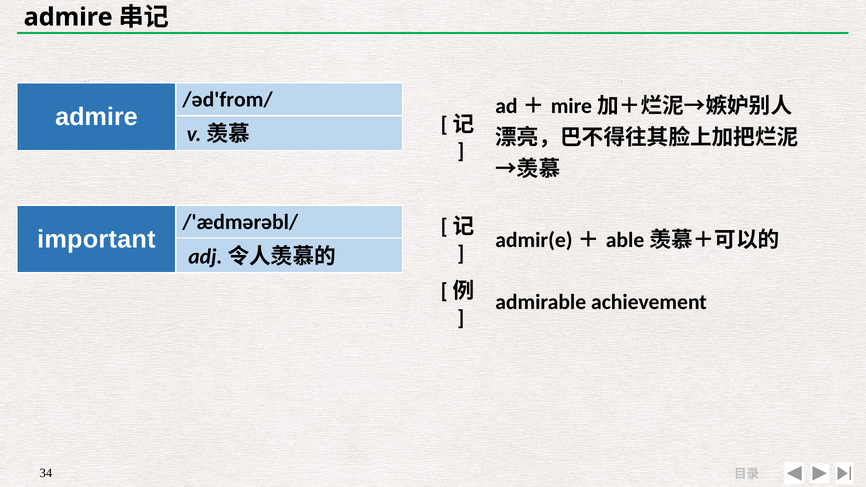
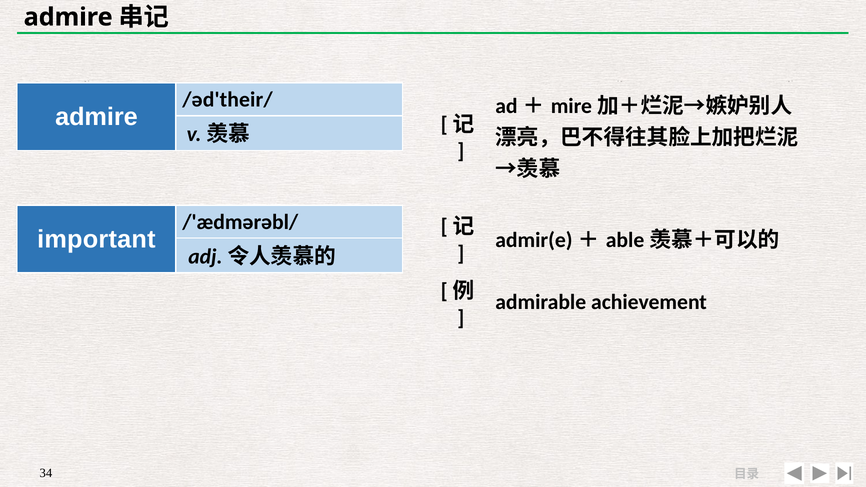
/əd'from/: /əd'from/ -> /əd'their/ (228, 99)
